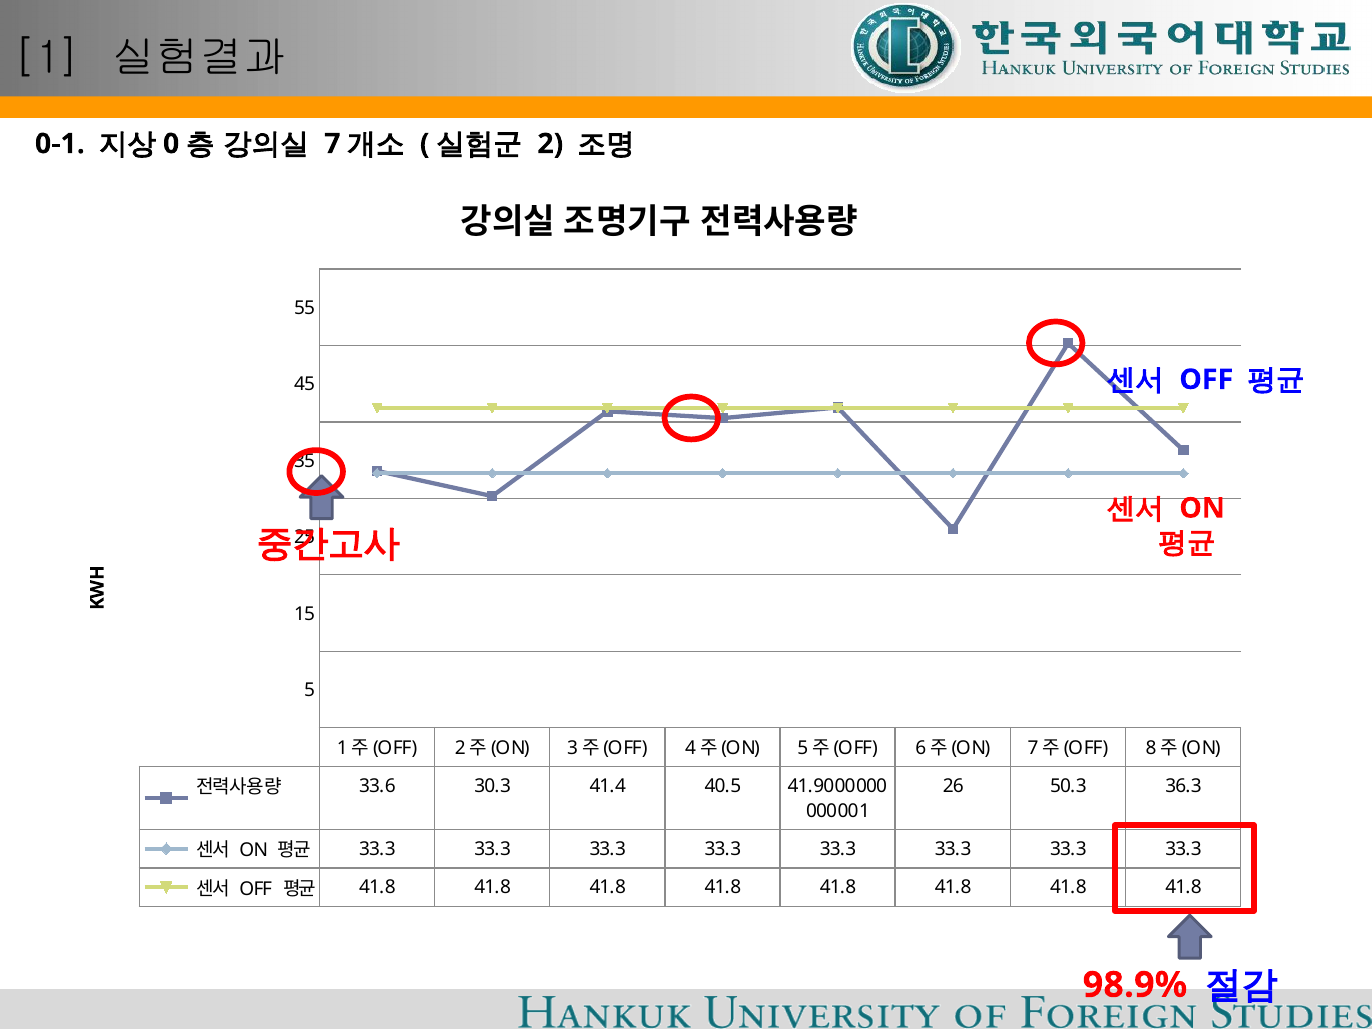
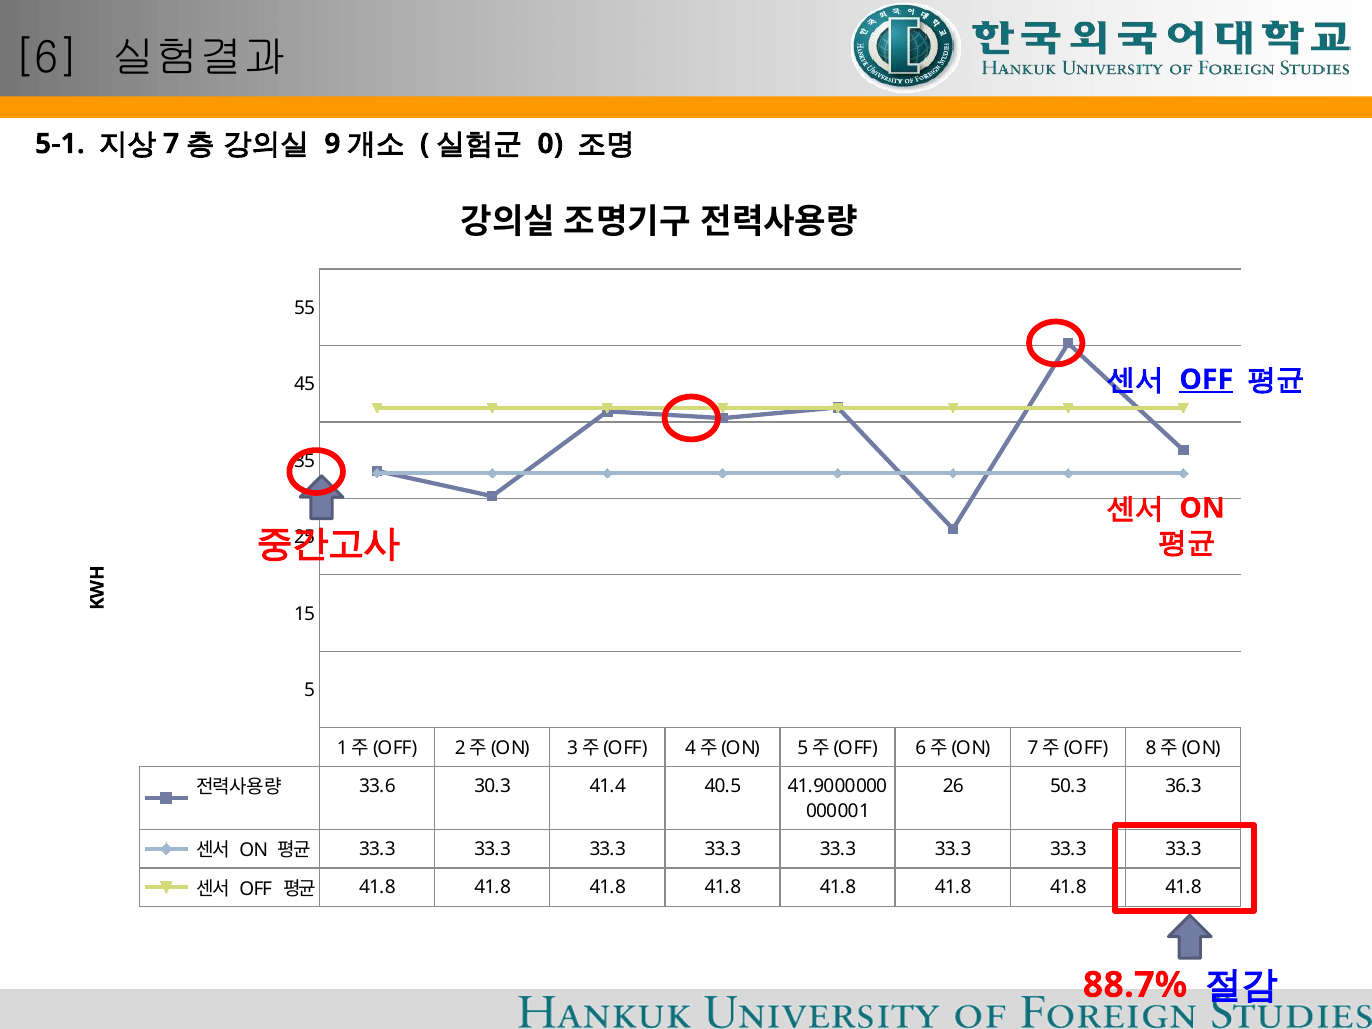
1: 1 -> 6 (46, 58)
0-1: 0-1 -> 5-1 (60, 144)
0: 0 -> 7 (171, 144)
7: 7 -> 9 (332, 144)
2: 2 -> 0 (550, 144)
OFF underline: none -> present (1206, 380)
98.9%: 98.9% -> 88.7% (1135, 985)
